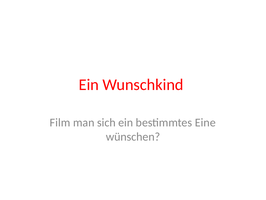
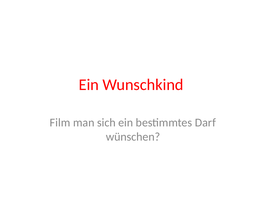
Eine: Eine -> Darf (205, 122)
